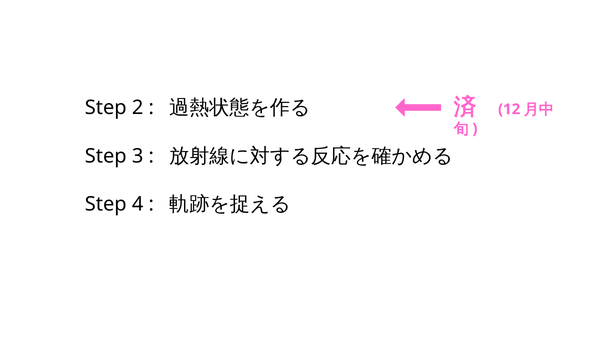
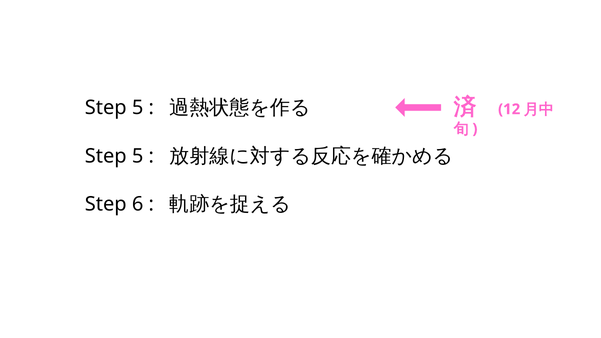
2: 2 -> 5 (138, 108)
3: 3 -> 5 (138, 156)
4: 4 -> 6 (138, 204)
